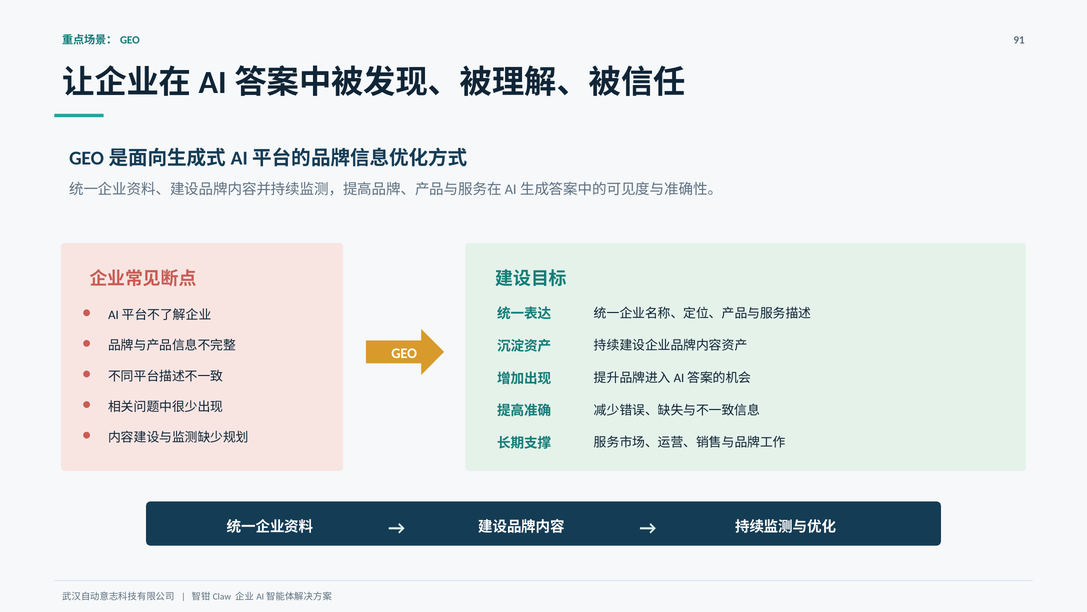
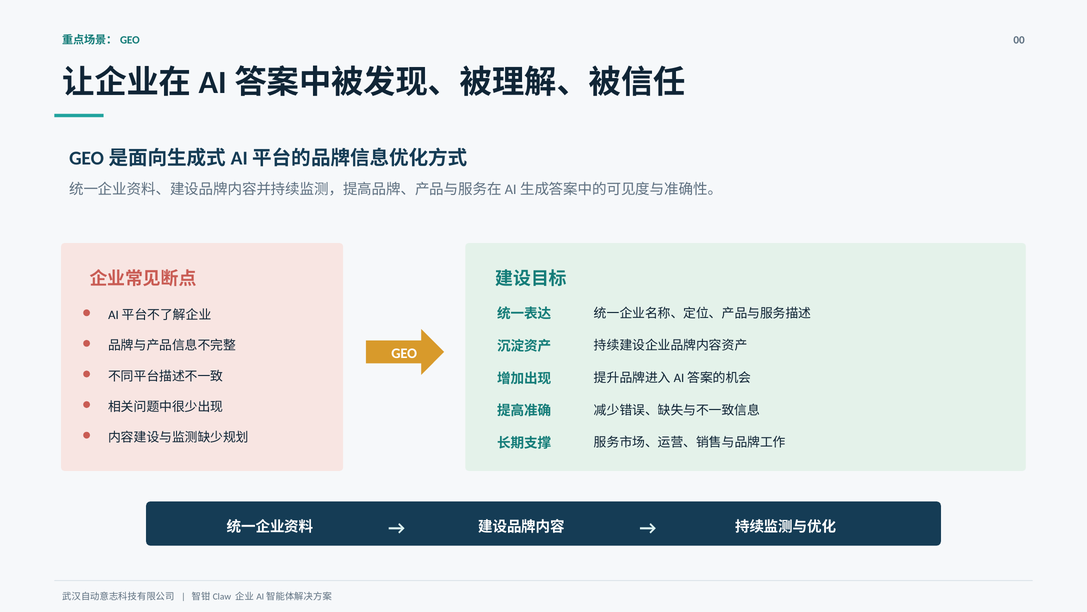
91: 91 -> 00 (1019, 40)
